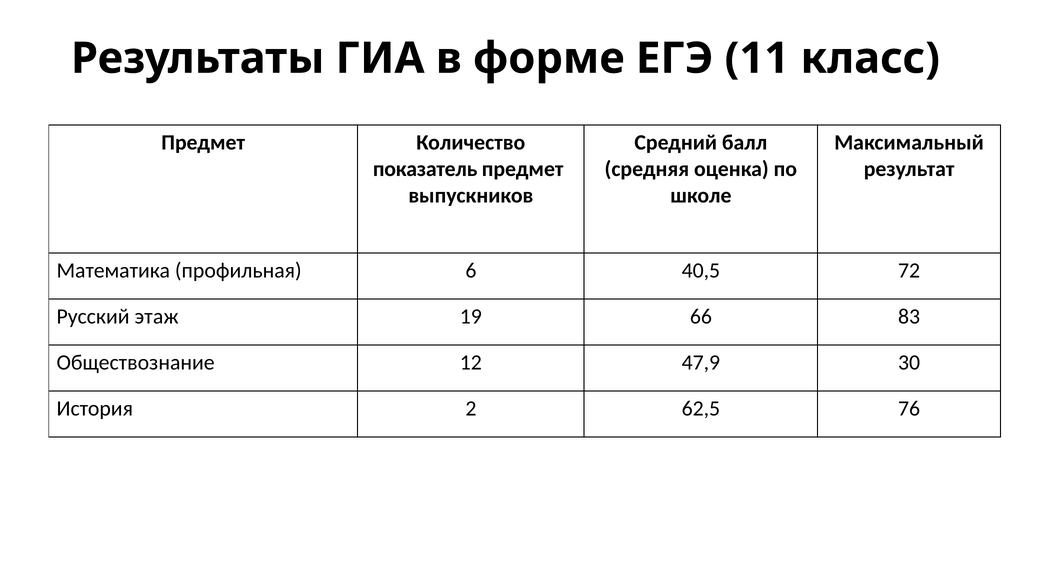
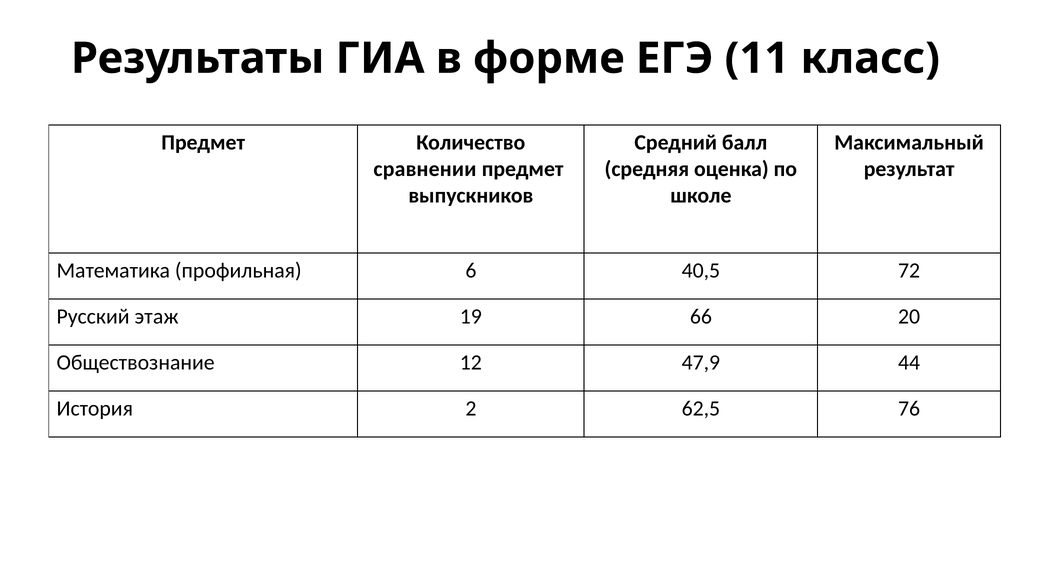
показатель: показатель -> сравнении (425, 169)
83: 83 -> 20 (909, 316)
30: 30 -> 44 (909, 362)
